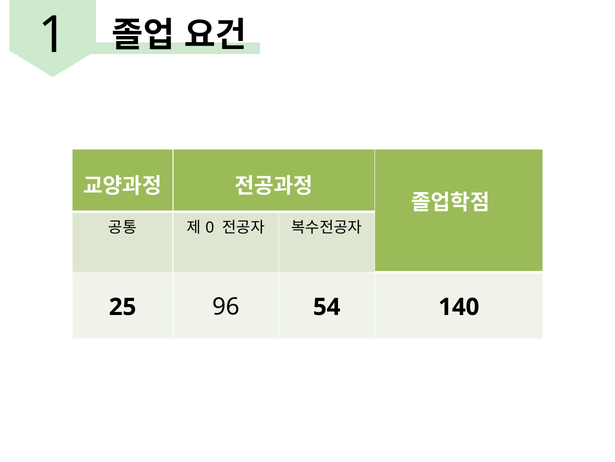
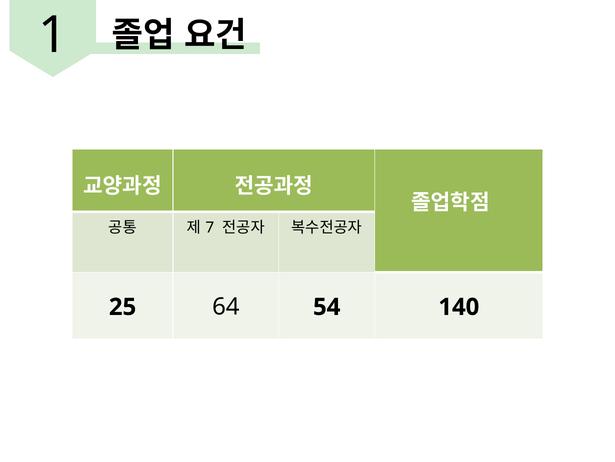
0: 0 -> 7 (210, 227)
96: 96 -> 64 (226, 307)
